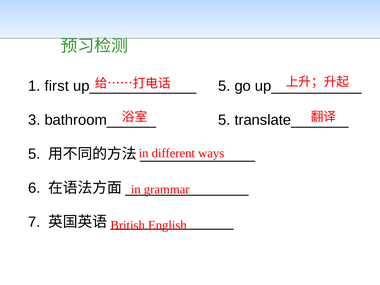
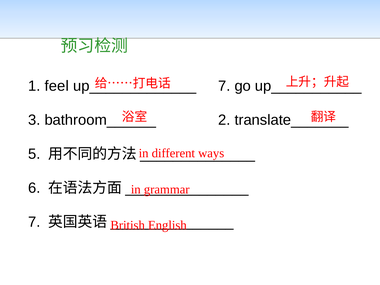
first: first -> feel (57, 86)
5: 5 -> 7 (224, 86)
5: 5 -> 2 (224, 120)
